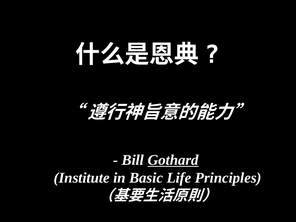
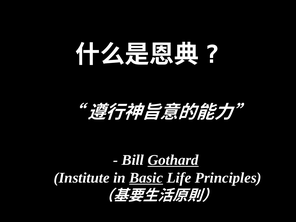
Basic underline: none -> present (146, 178)
